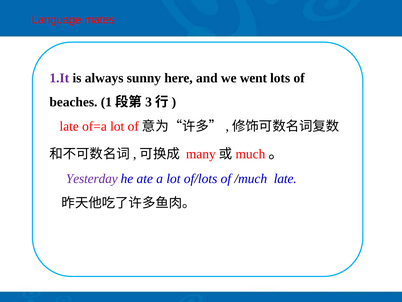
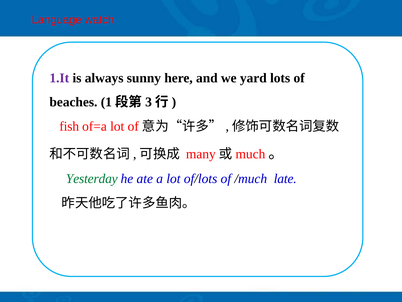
mates: mates -> watch (99, 20)
went: went -> yard (253, 78)
late: late -> fish (69, 126)
Yesterday colour: purple -> green (92, 178)
